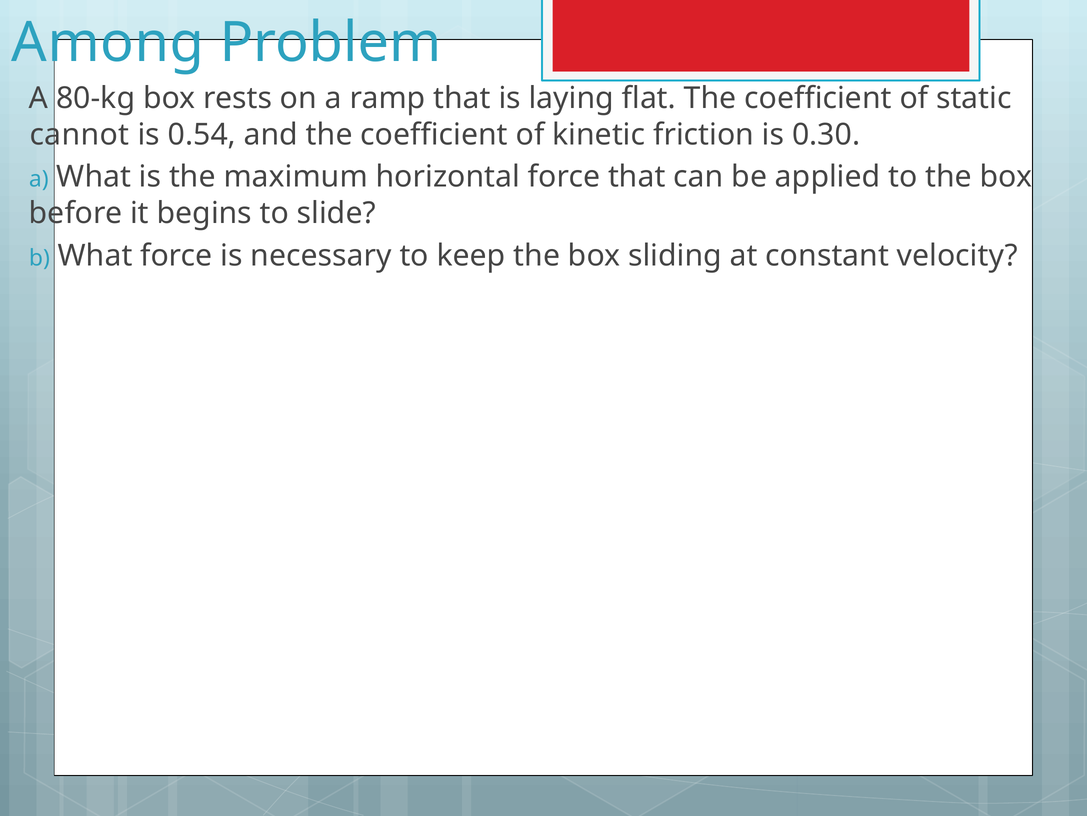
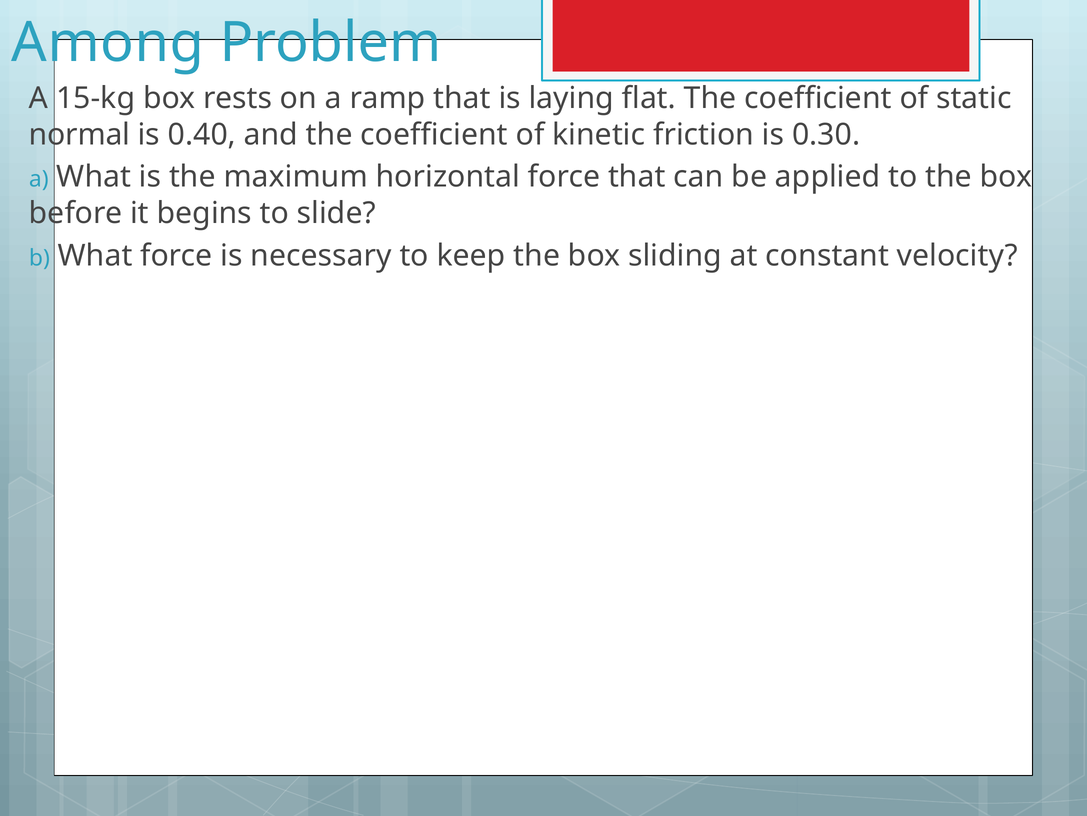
80-kg: 80-kg -> 15-kg (96, 98)
cannot: cannot -> normal (80, 134)
0.54: 0.54 -> 0.40 (202, 134)
